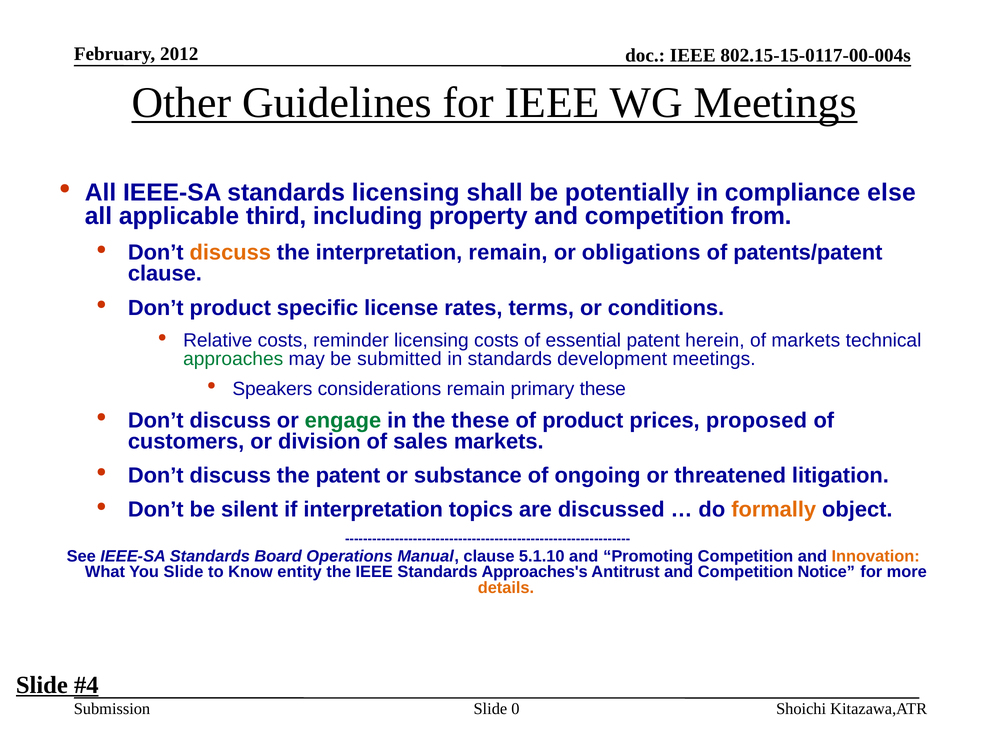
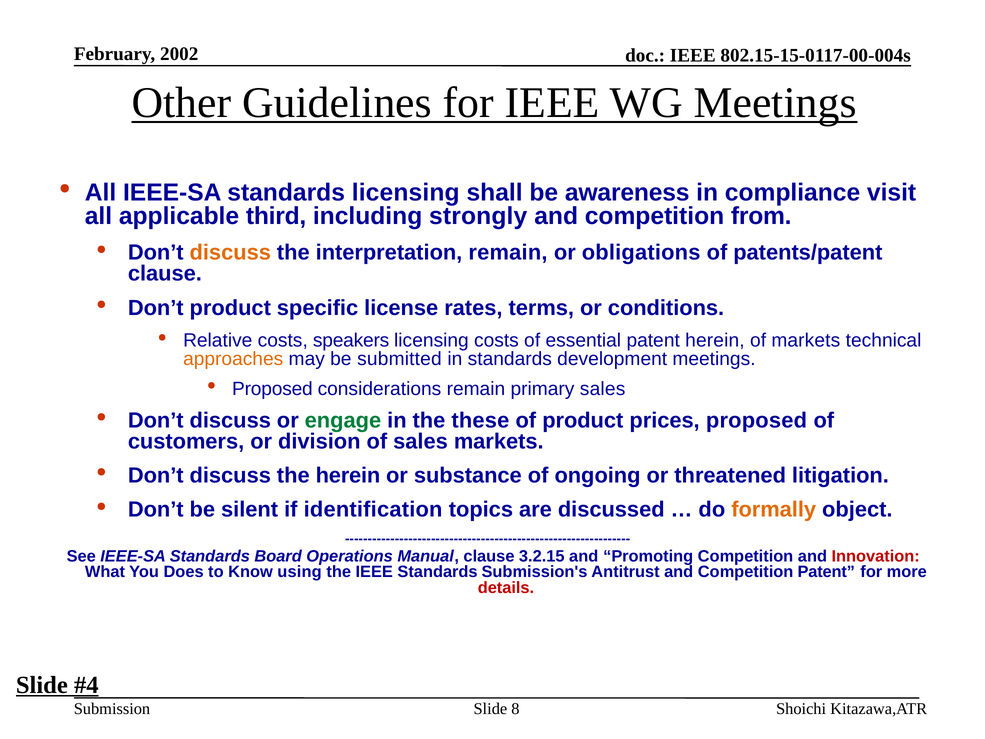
2012: 2012 -> 2002 (179, 54)
potentially: potentially -> awareness (627, 192)
else: else -> visit (892, 192)
property: property -> strongly (478, 216)
reminder: reminder -> speakers (351, 340)
approaches colour: green -> orange (233, 359)
Speakers: Speakers -> Proposed (272, 389)
primary these: these -> sales (603, 389)
the patent: patent -> herein (348, 475)
if interpretation: interpretation -> identification (373, 510)
5.1.10: 5.1.10 -> 3.2.15 (542, 556)
Innovation colour: orange -> red (876, 556)
You Slide: Slide -> Does (184, 572)
entity: entity -> using (300, 572)
Approaches's: Approaches's -> Submission's (535, 572)
Competition Notice: Notice -> Patent (826, 572)
details colour: orange -> red (506, 588)
0: 0 -> 8 (515, 709)
